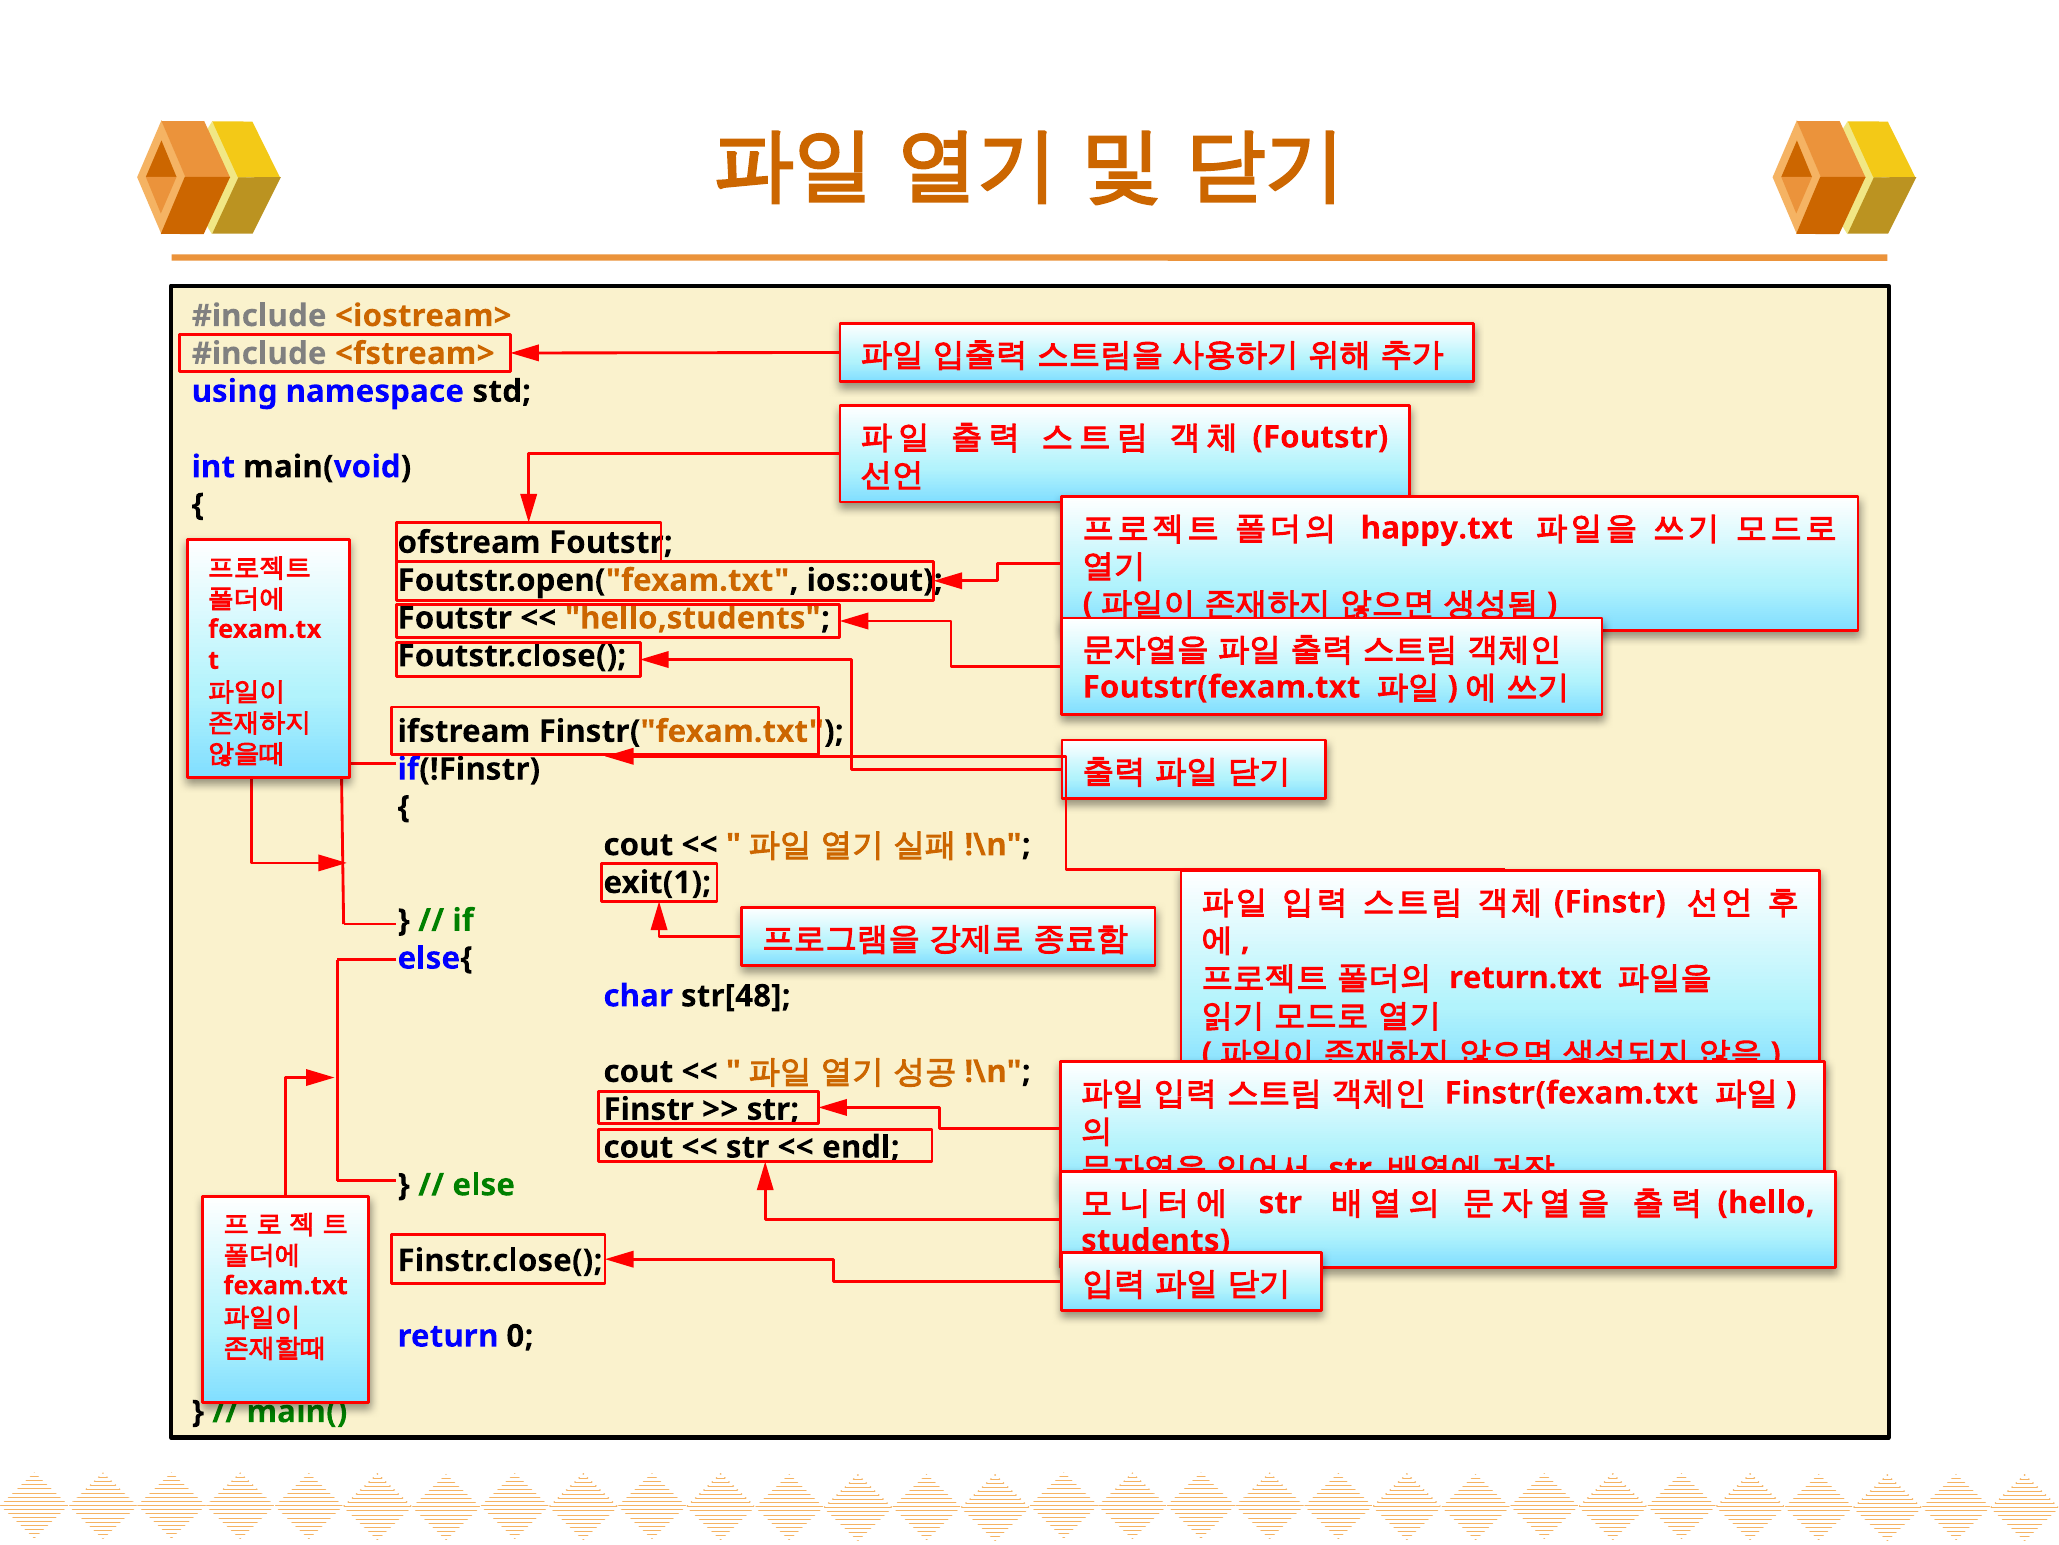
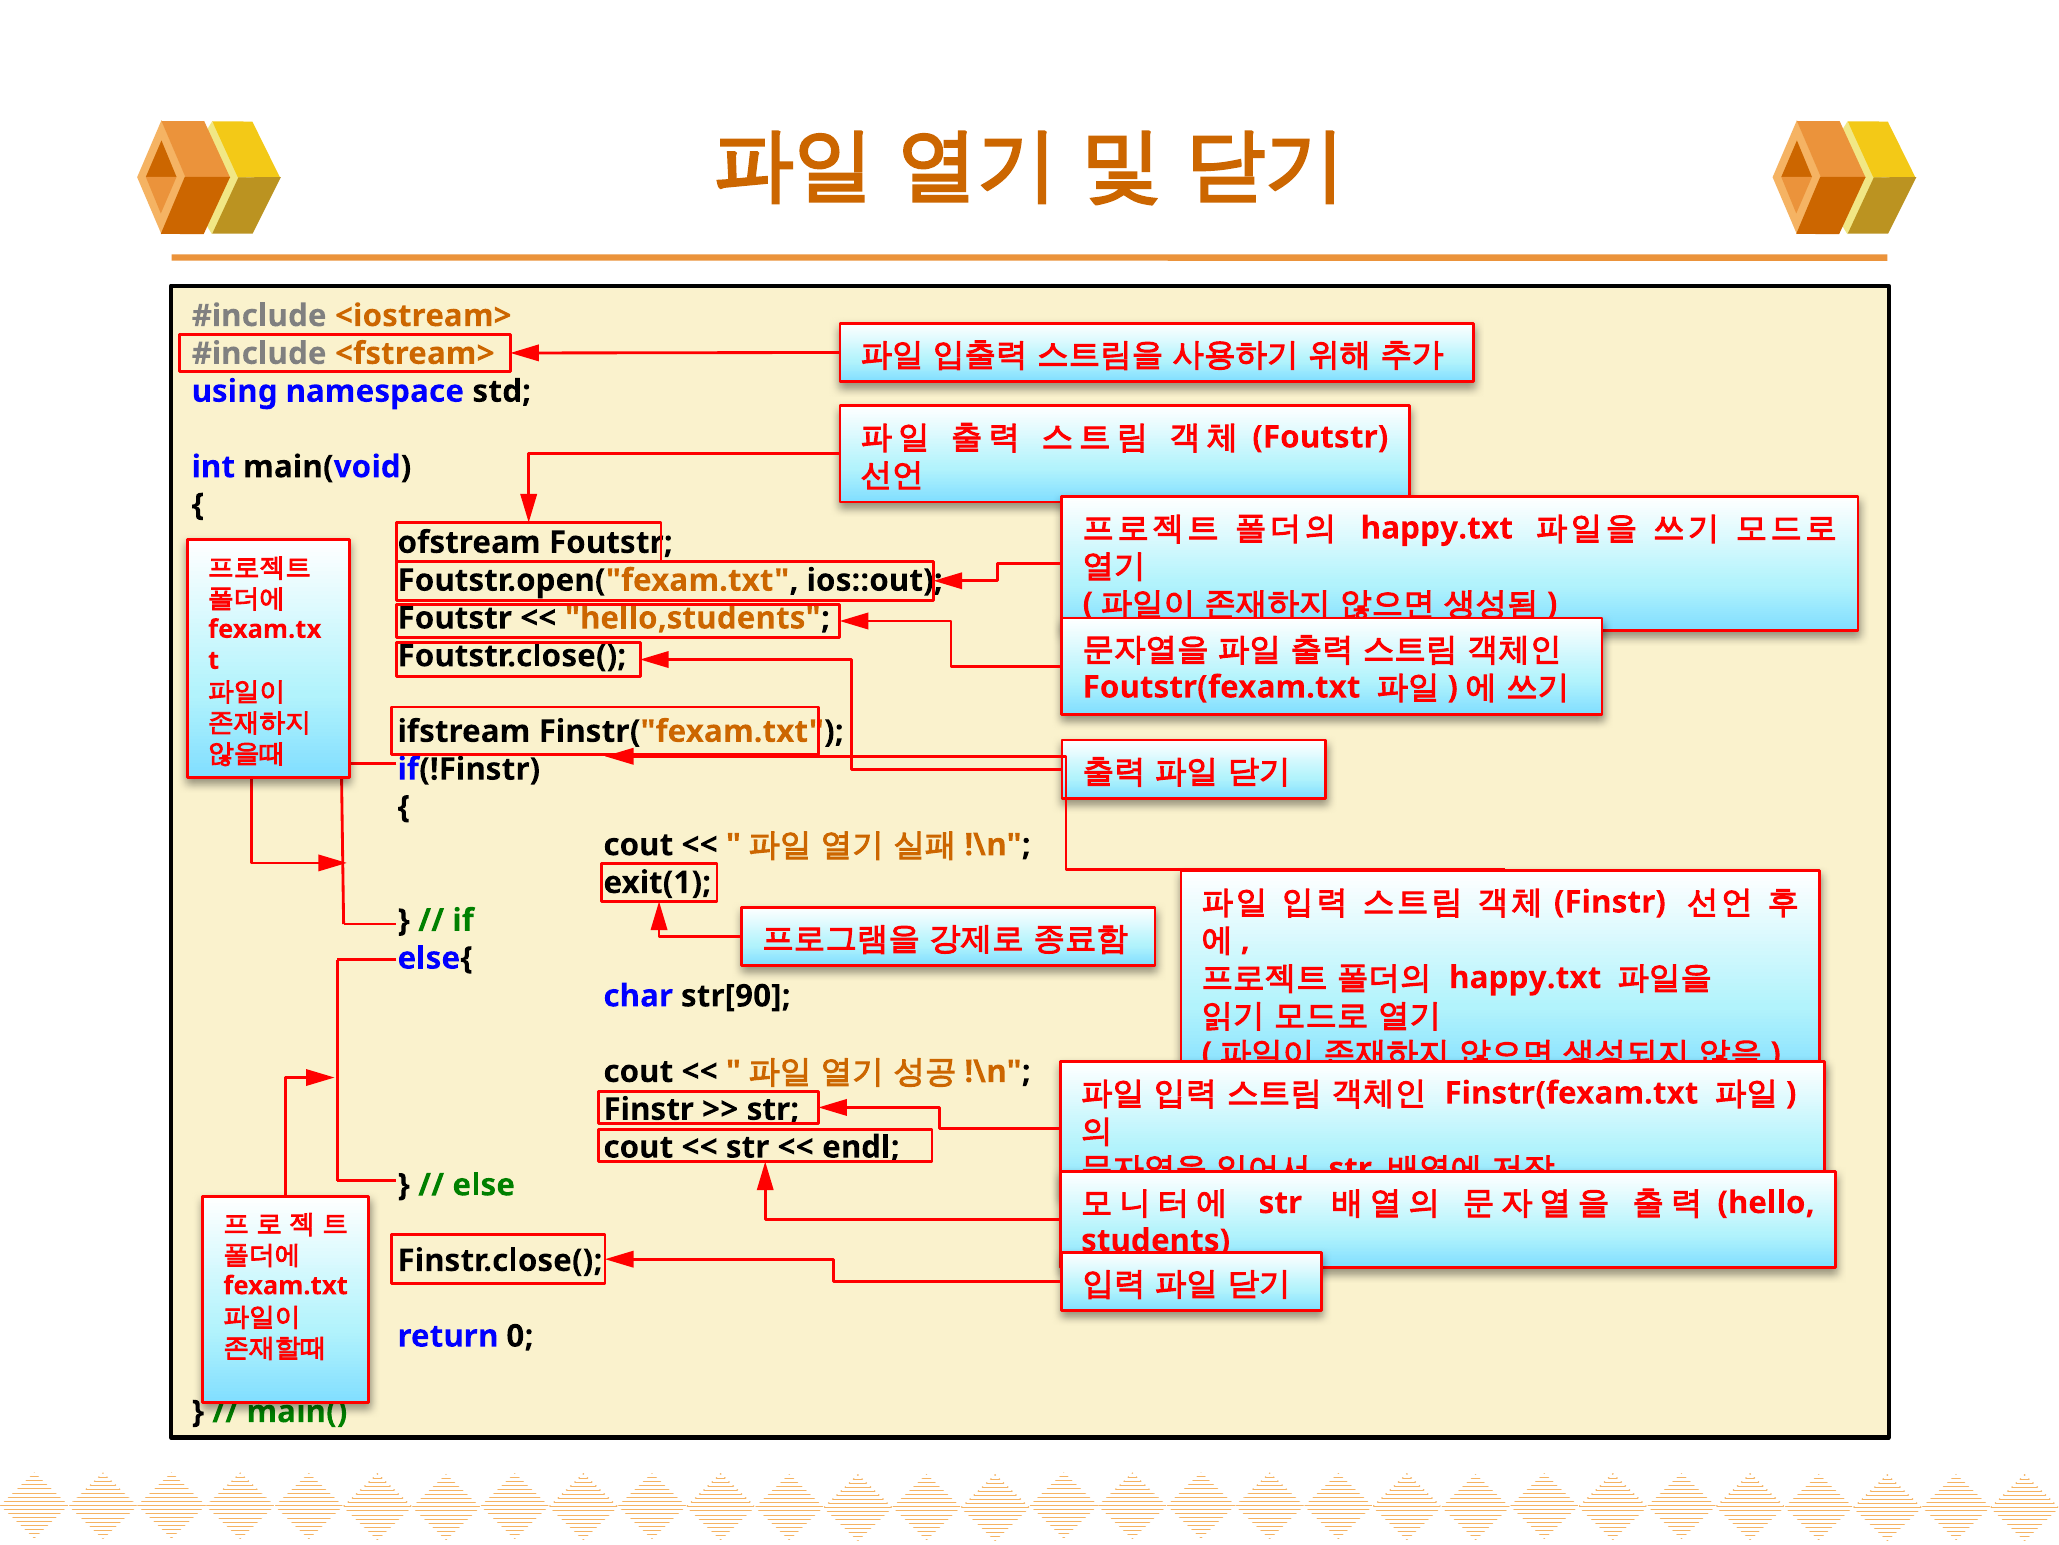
return.txt: return.txt -> happy.txt (1525, 977)
str[48: str[48 -> str[90 (736, 996)
